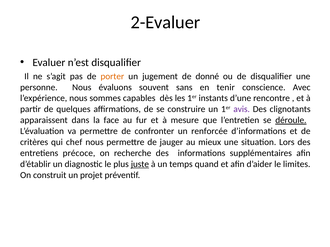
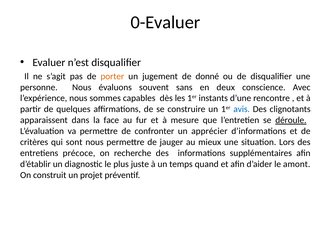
2-Evaluer: 2-Evaluer -> 0-Evaluer (165, 22)
tenir: tenir -> deux (226, 87)
avis colour: purple -> blue (242, 109)
renforcée: renforcée -> apprécier (209, 131)
chef: chef -> sont (74, 142)
juste underline: present -> none (140, 164)
limites: limites -> amont (297, 164)
